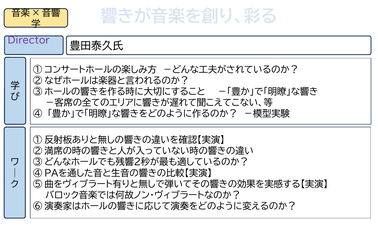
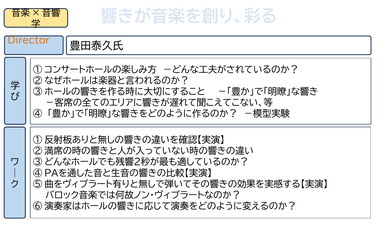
Director colour: purple -> orange (29, 40)
